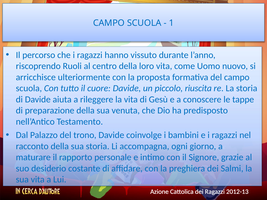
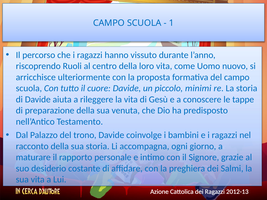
riuscita: riuscita -> minimi (198, 88)
